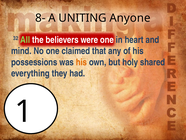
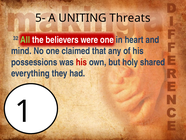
8-: 8- -> 5- (40, 18)
Anyone: Anyone -> Threats (130, 18)
his colour: orange -> red (81, 62)
